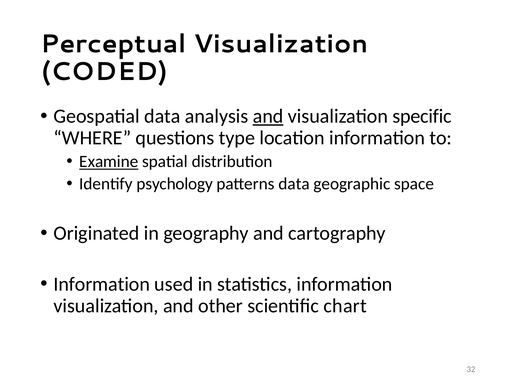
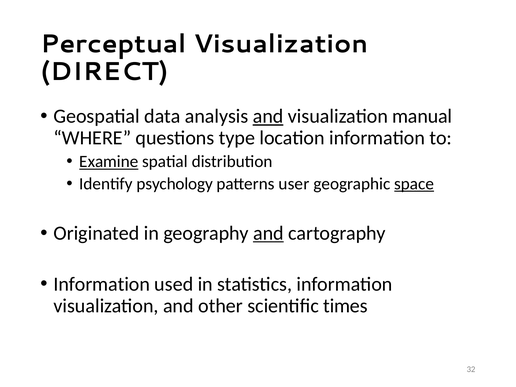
CODED: CODED -> DIRECT (104, 72)
specific: specific -> manual (422, 116)
patterns data: data -> user (294, 184)
space underline: none -> present (414, 184)
and underline: none -> present (268, 233)
chart: chart -> times (345, 306)
